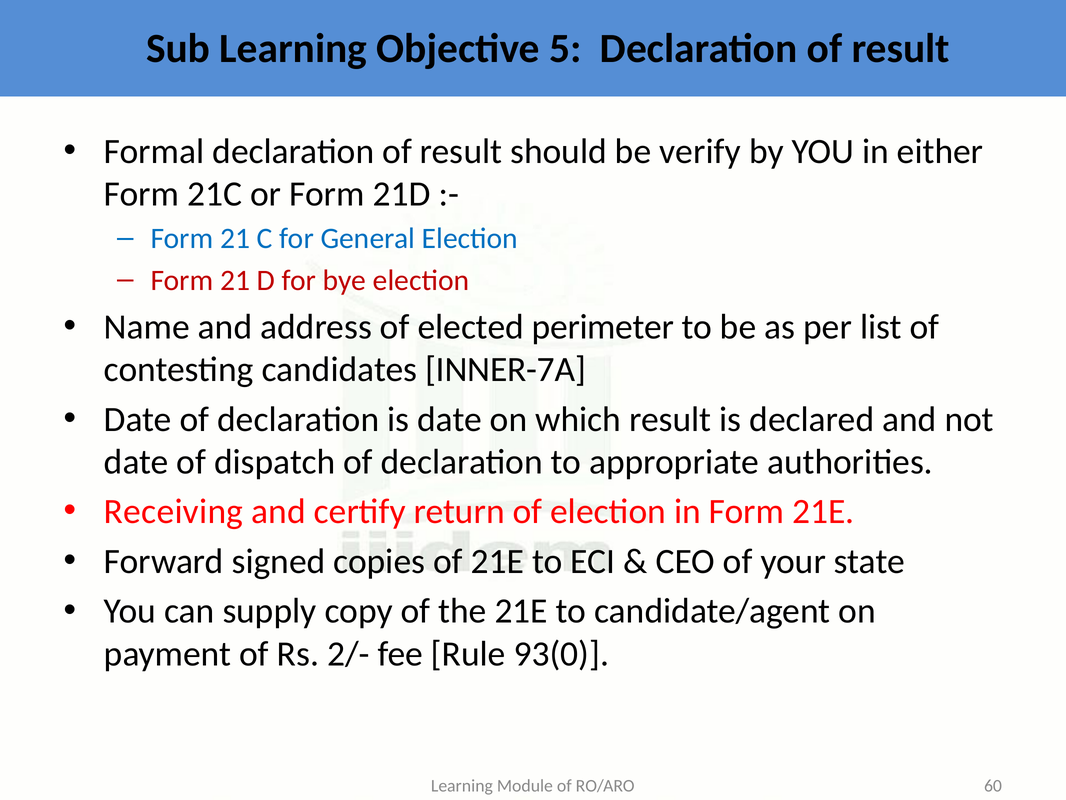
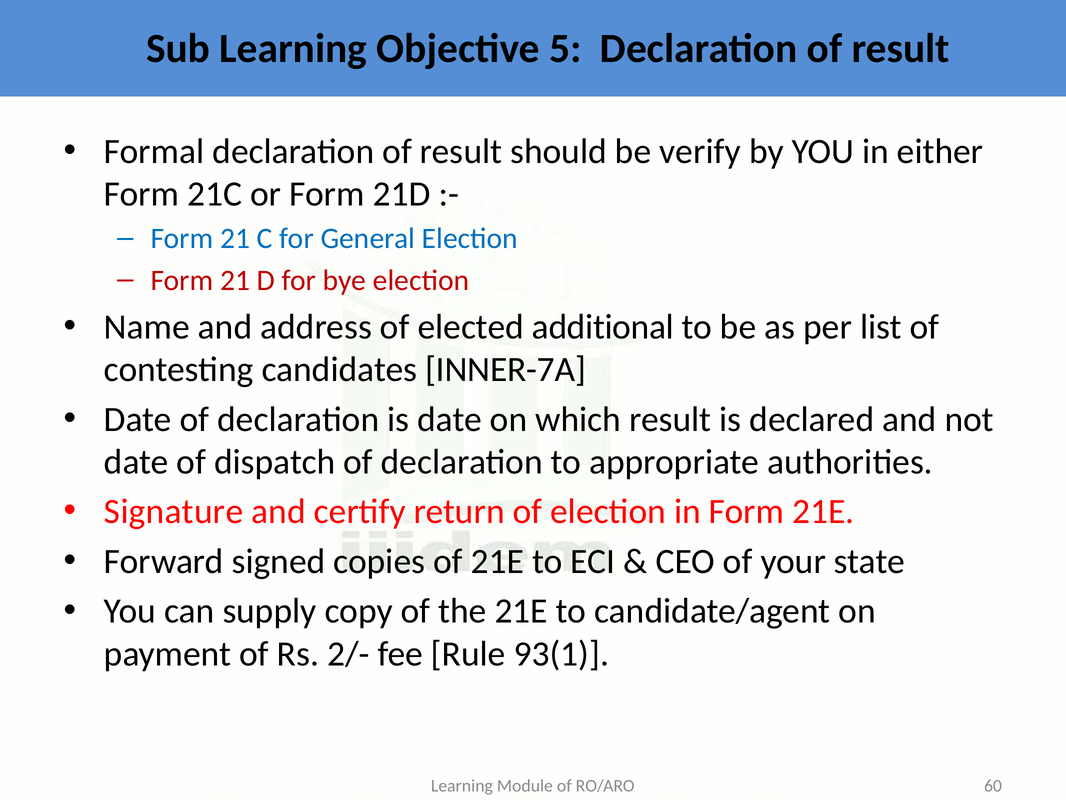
perimeter: perimeter -> additional (603, 327)
Receiving: Receiving -> Signature (174, 511)
93(0: 93(0 -> 93(1 (561, 654)
